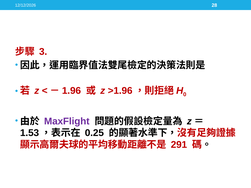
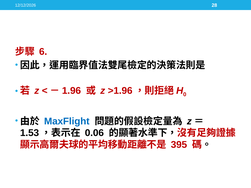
3: 3 -> 6 (43, 52)
MaxFlight colour: purple -> blue (67, 121)
0.25: 0.25 -> 0.06 (94, 133)
291: 291 -> 395 (179, 145)
